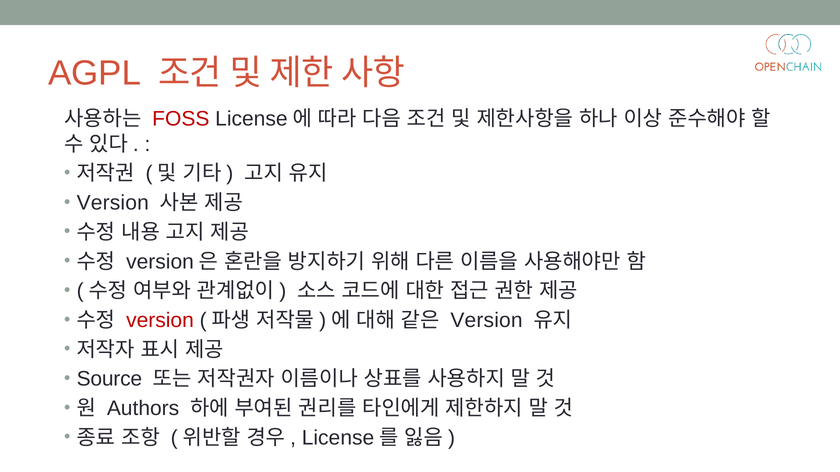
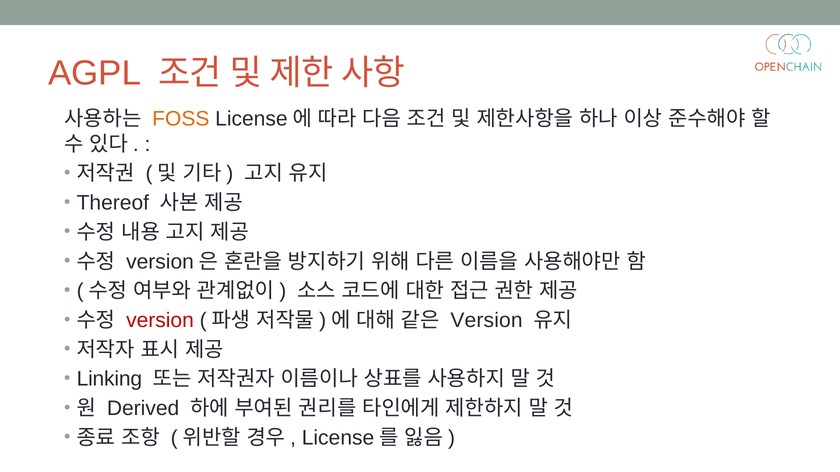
FOSS colour: red -> orange (181, 119)
Version: Version -> Thereof (113, 203)
Source: Source -> Linking (109, 379)
Authors: Authors -> Derived (143, 409)
